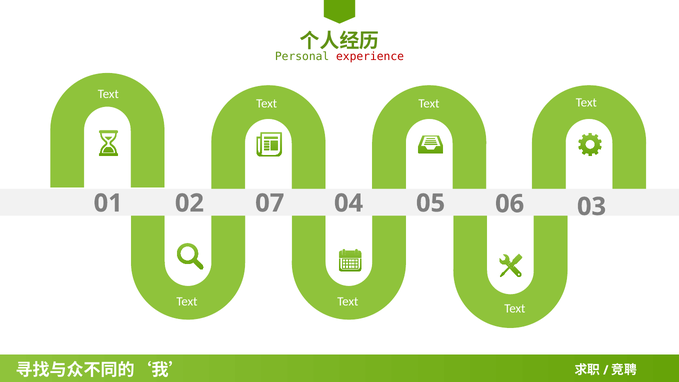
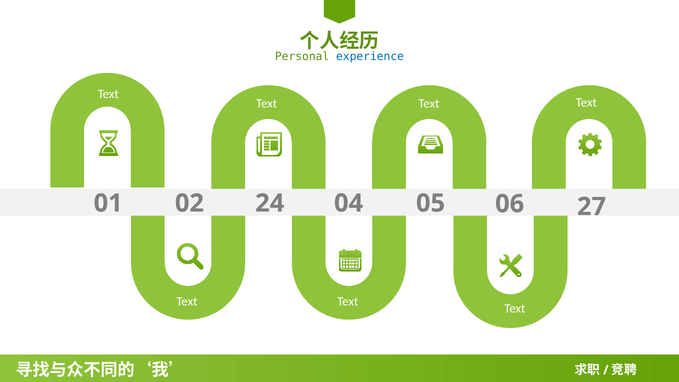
experience colour: red -> blue (370, 56)
07: 07 -> 24 (270, 203)
03: 03 -> 27 (592, 207)
